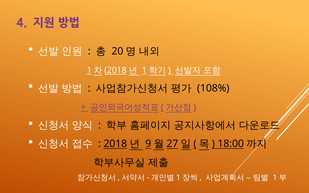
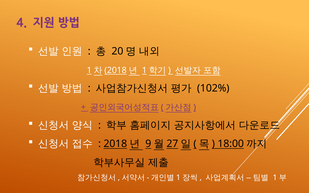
108%: 108% -> 102% (213, 88)
